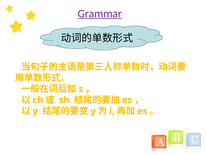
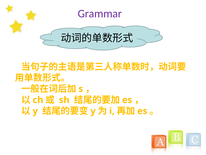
Grammar underline: present -> none (100, 14)
